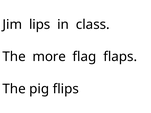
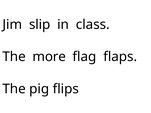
lips: lips -> slip (40, 25)
